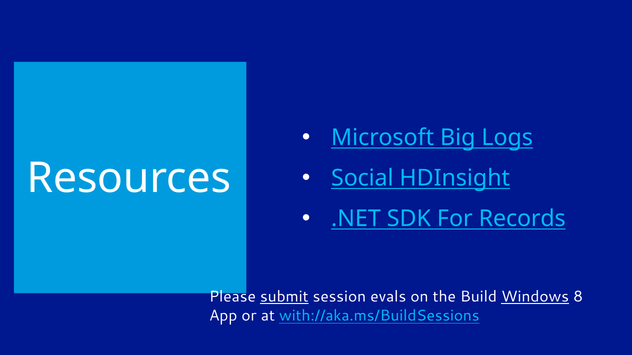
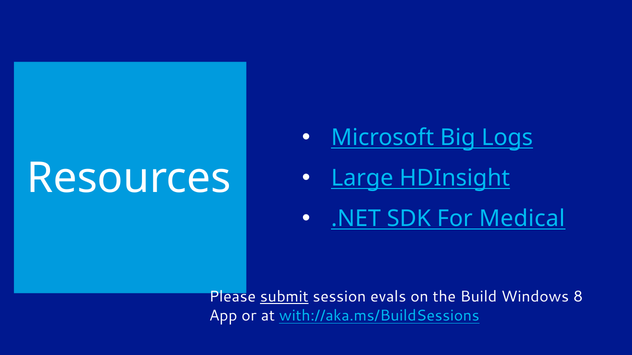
Social: Social -> Large (362, 178)
Records: Records -> Medical (522, 219)
Windows underline: present -> none (535, 297)
